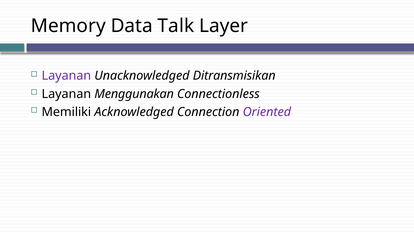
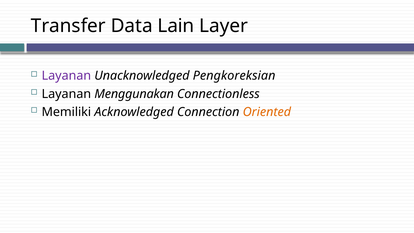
Memory: Memory -> Transfer (68, 26)
Talk: Talk -> Lain (176, 26)
Ditransmisikan: Ditransmisikan -> Pengkoreksian (234, 76)
Oriented colour: purple -> orange (267, 112)
